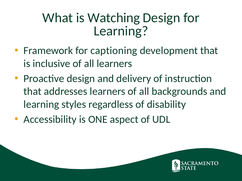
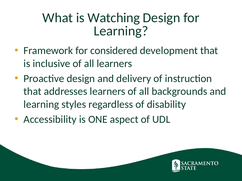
captioning: captioning -> considered (114, 51)
